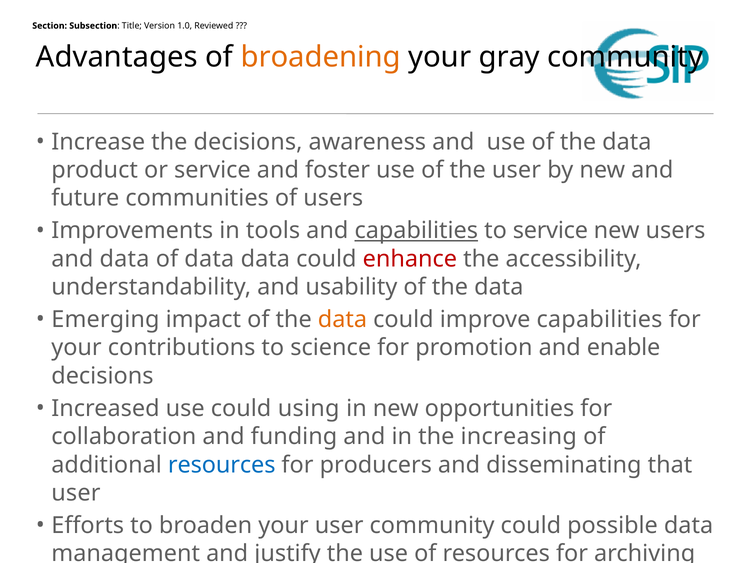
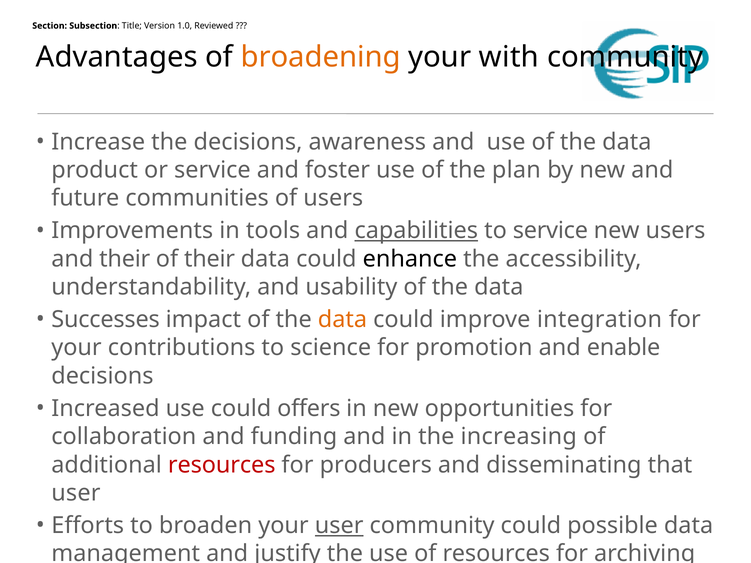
gray: gray -> with (509, 57)
the user: user -> plan (516, 170)
and data: data -> their (125, 259)
of data: data -> their (210, 259)
enhance colour: red -> black (410, 259)
Emerging: Emerging -> Successes (106, 320)
improve capabilities: capabilities -> integration (599, 320)
using: using -> offers (309, 409)
resources colour: blue -> red (222, 465)
user underline: none -> present (339, 526)
